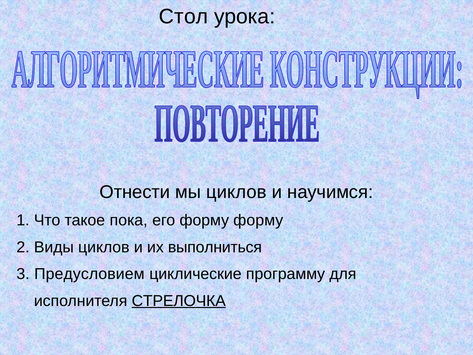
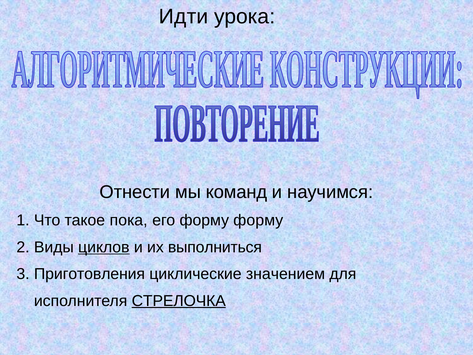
Стол: Стол -> Идти (184, 16)
мы циклов: циклов -> команд (237, 192)
циклов underline: none -> present (104, 247)
Предусловием: Предусловием -> Приготовления (89, 274)
программу: программу -> значением (286, 274)
